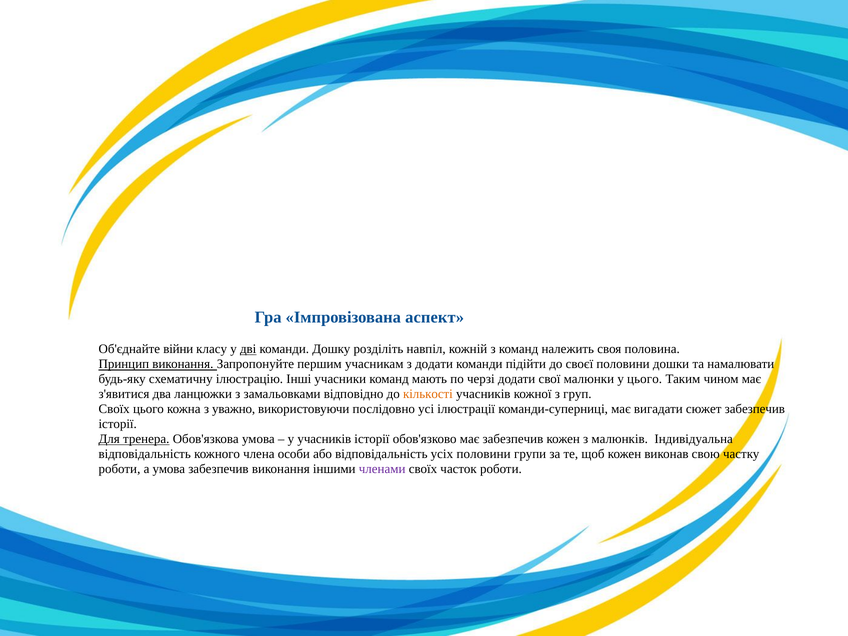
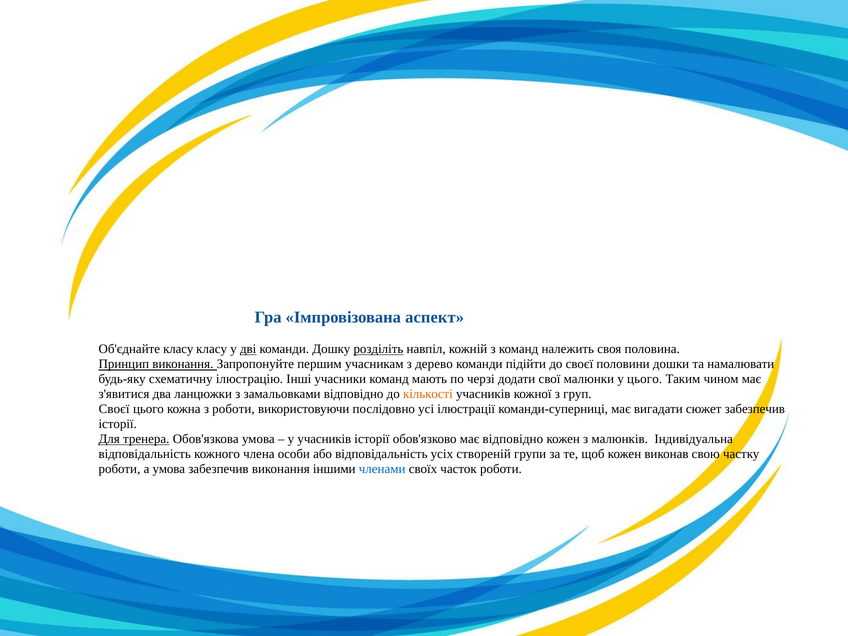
Об'єднайте війни: війни -> класу (178, 349)
розділіть underline: none -> present (378, 349)
з додати: додати -> дерево (434, 364)
Своїх: Своїх -> Своєї (114, 409)
з уважно: уважно -> роботи (233, 409)
має забезпечив: забезпечив -> відповідно (513, 439)
усіх половини: половини -> створеній (484, 454)
членами colour: purple -> blue (382, 469)
